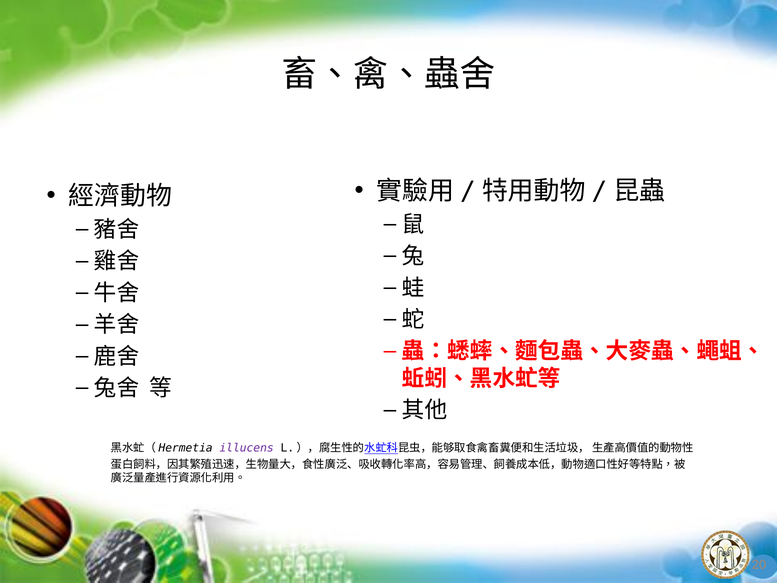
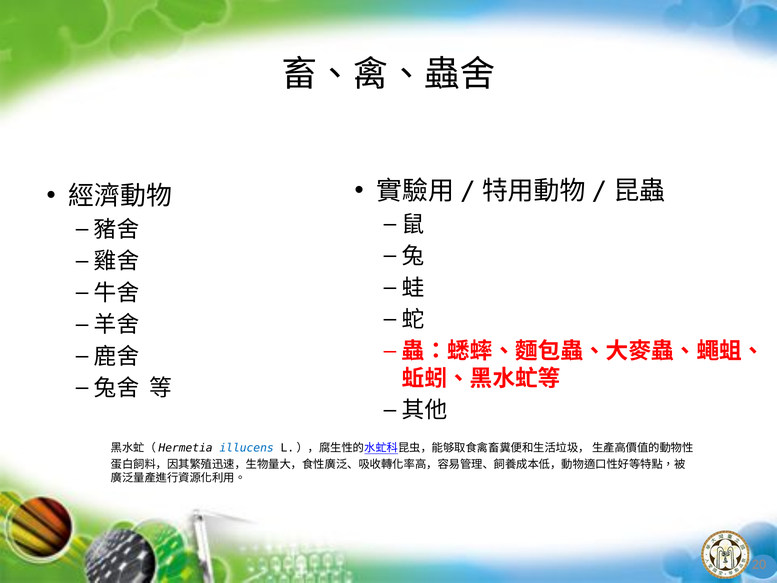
illucens colour: purple -> blue (247, 448)
